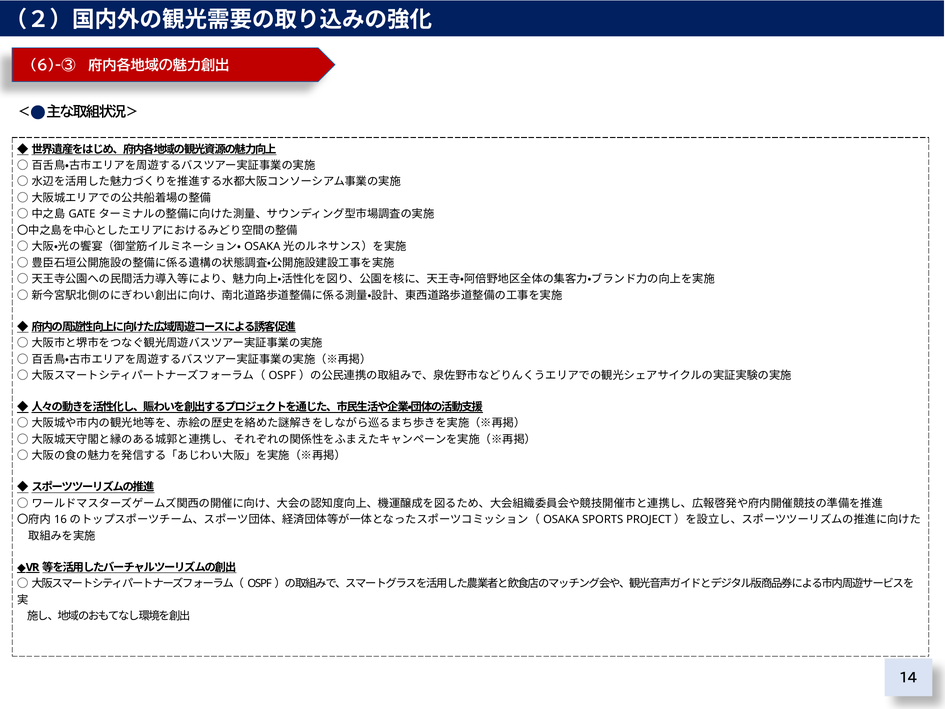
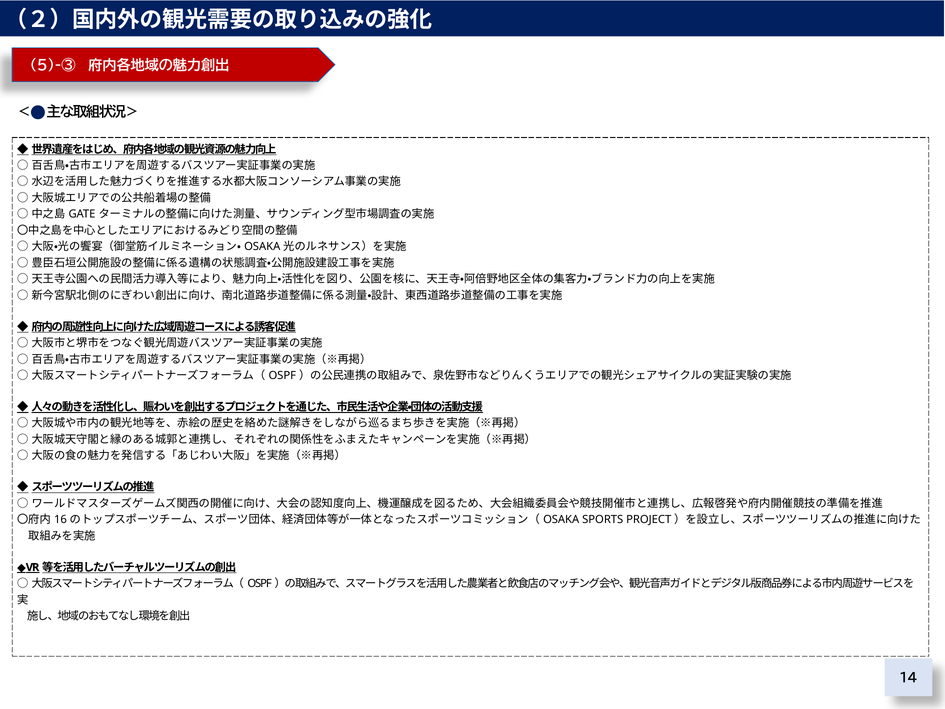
6)-③: 6)-③ -> 5)-③ (53, 66)
